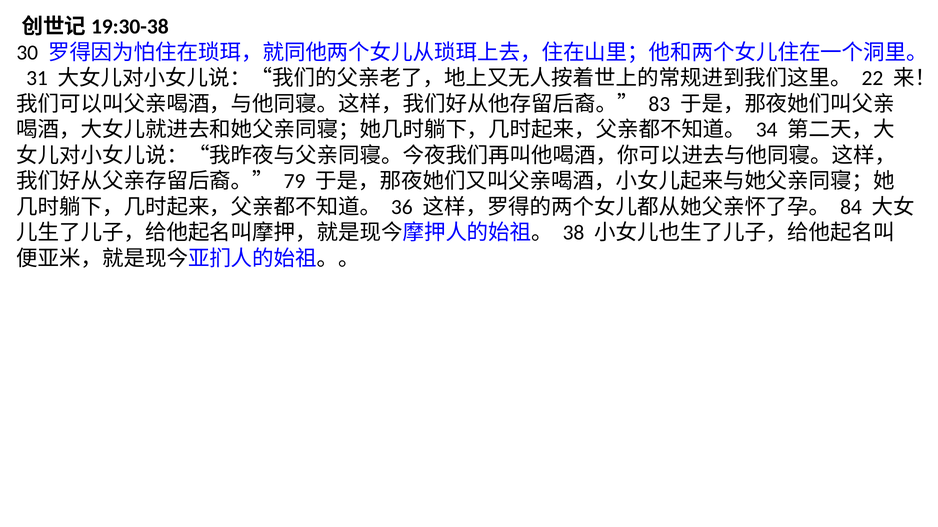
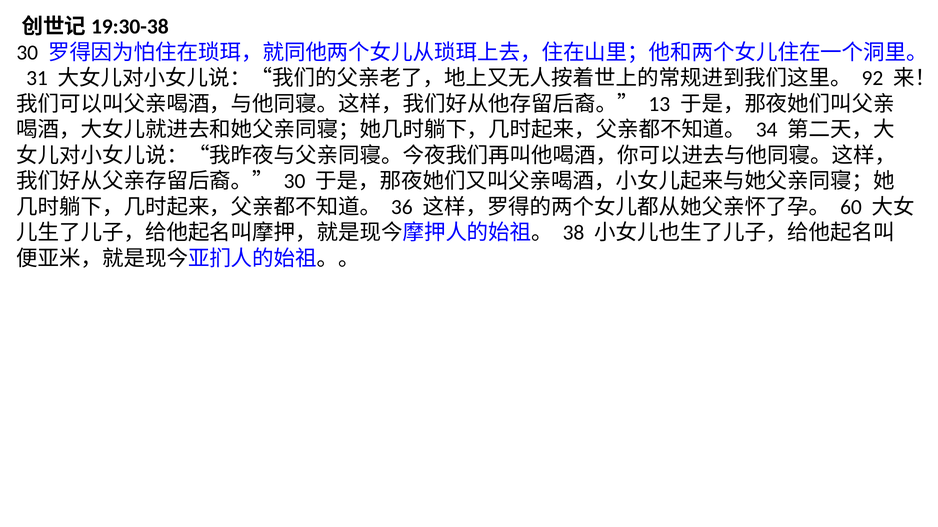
22: 22 -> 92 (872, 78)
83: 83 -> 13 (659, 104)
79: 79 -> 30 (295, 181)
84: 84 -> 60 (851, 207)
